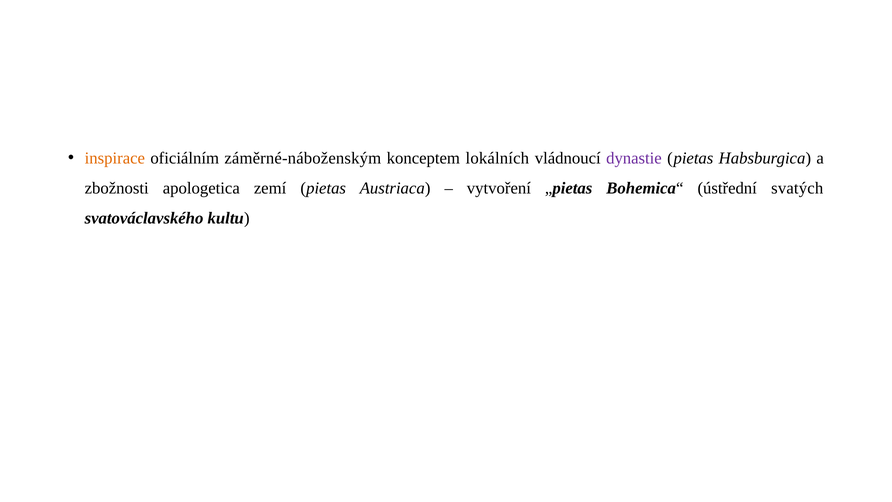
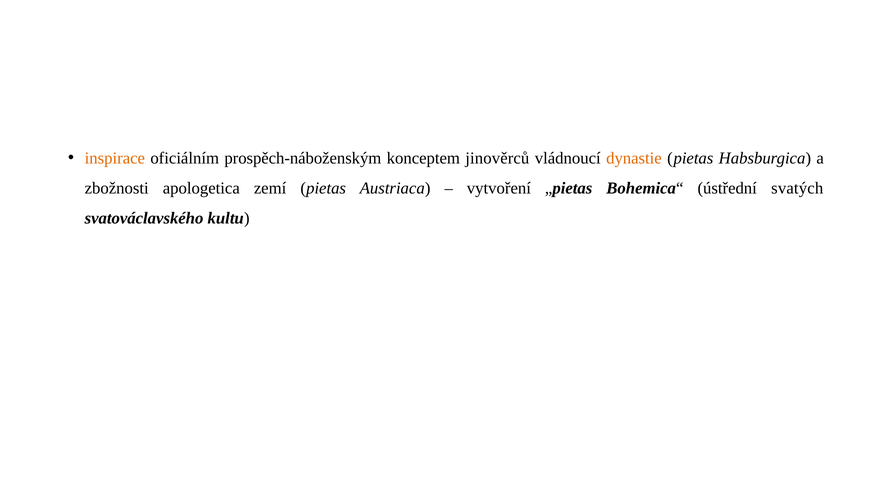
záměrné-náboženským: záměrné-náboženským -> prospěch-náboženským (303, 158)
lokálních: lokálních -> jinověrců (497, 158)
dynastie colour: purple -> orange (634, 158)
